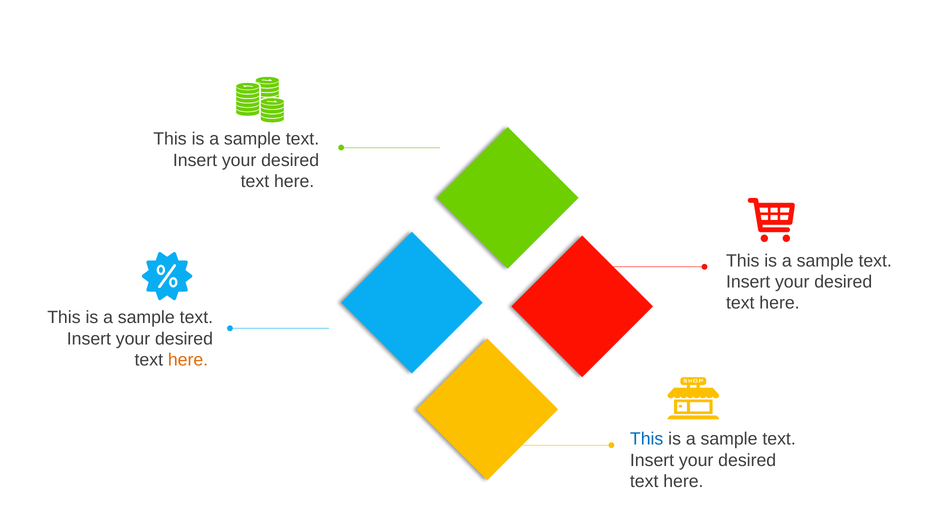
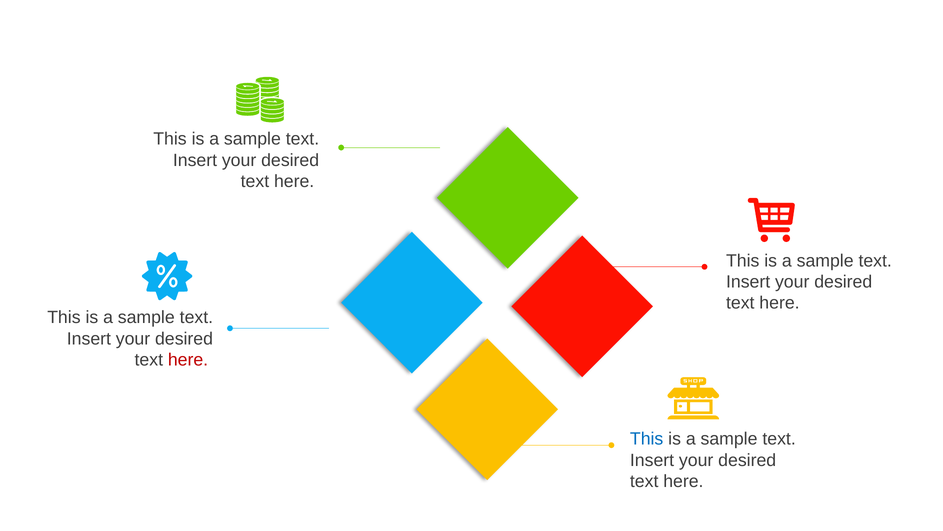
here colour: orange -> red (188, 360)
